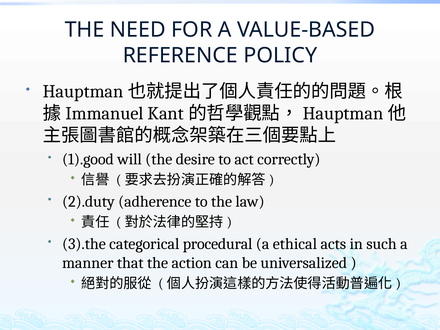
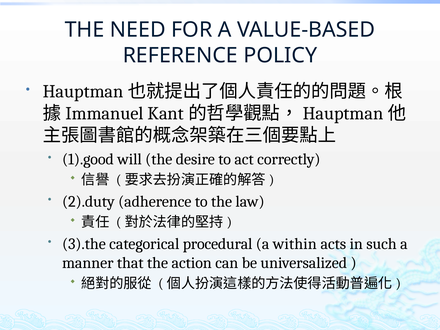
ethical: ethical -> within (295, 244)
